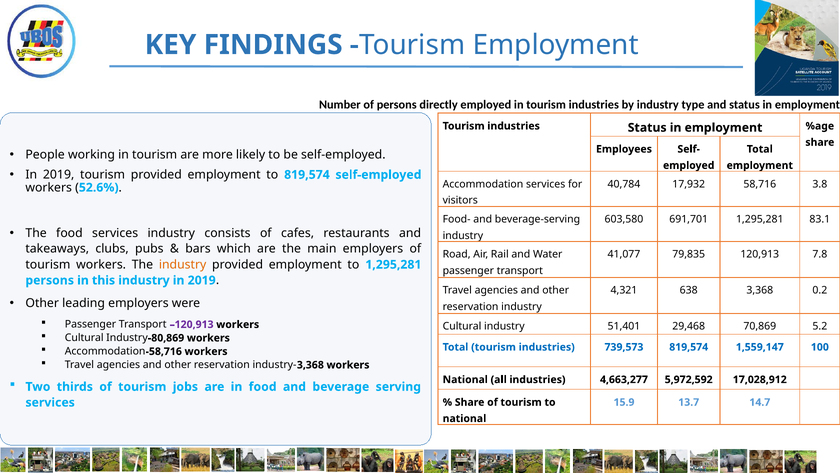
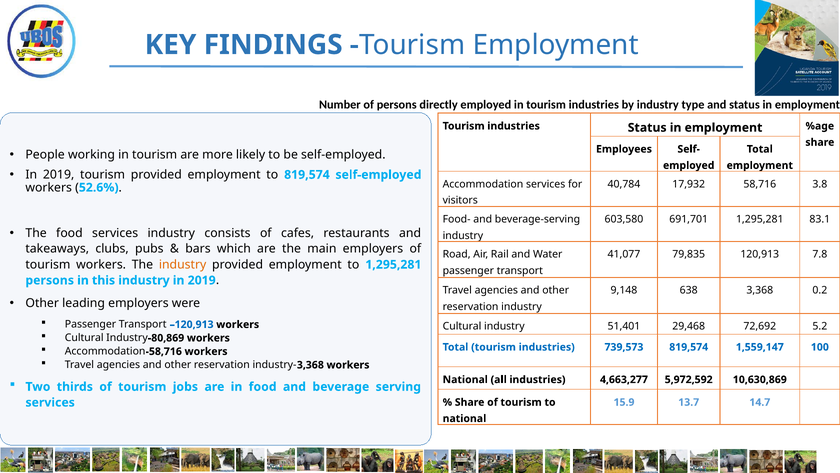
4,321: 4,321 -> 9,148 (624, 290)
–120,913 colour: purple -> blue (191, 324)
70,869: 70,869 -> 72,692 (760, 326)
17,028,912: 17,028,912 -> 10,630,869 (760, 379)
